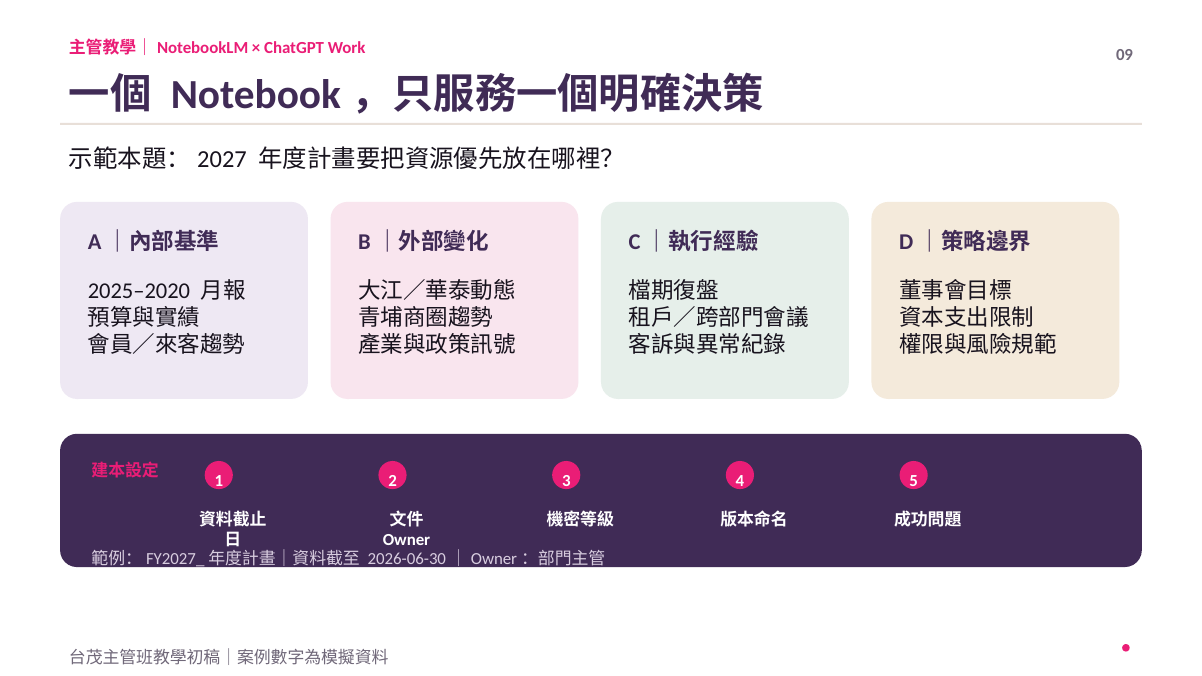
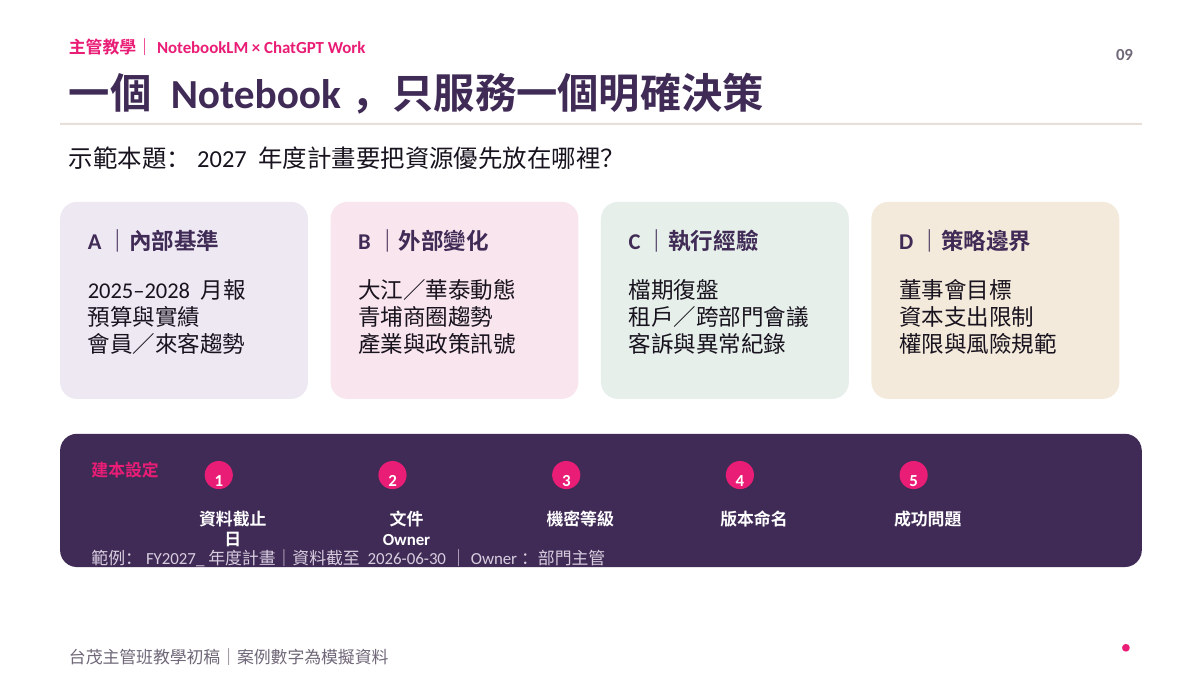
2025–2020: 2025–2020 -> 2025–2028 (139, 291)
